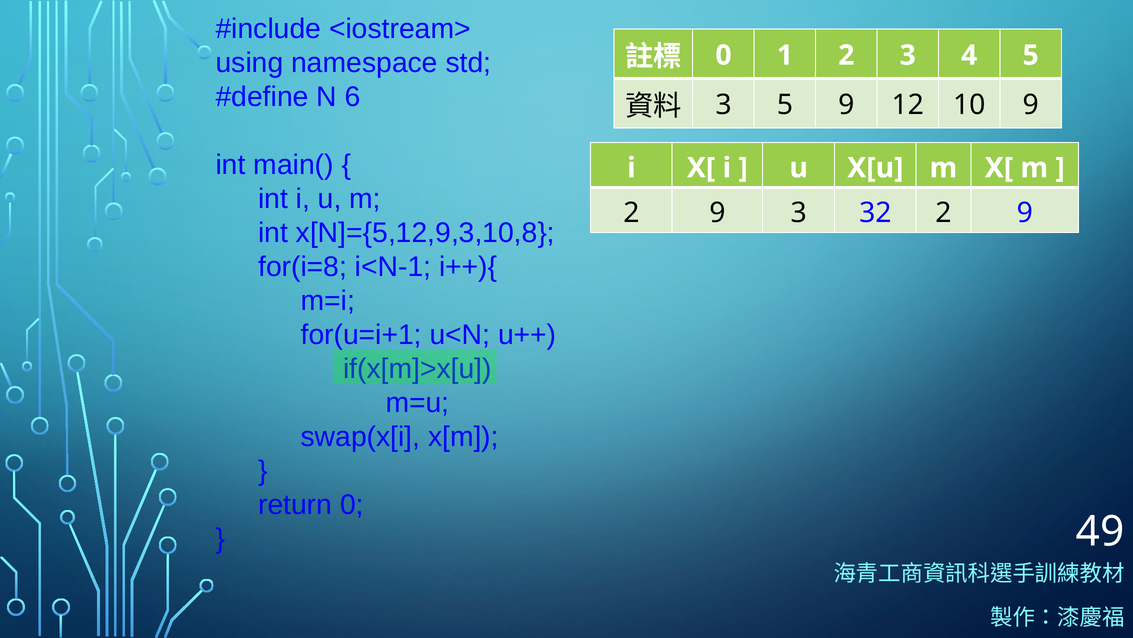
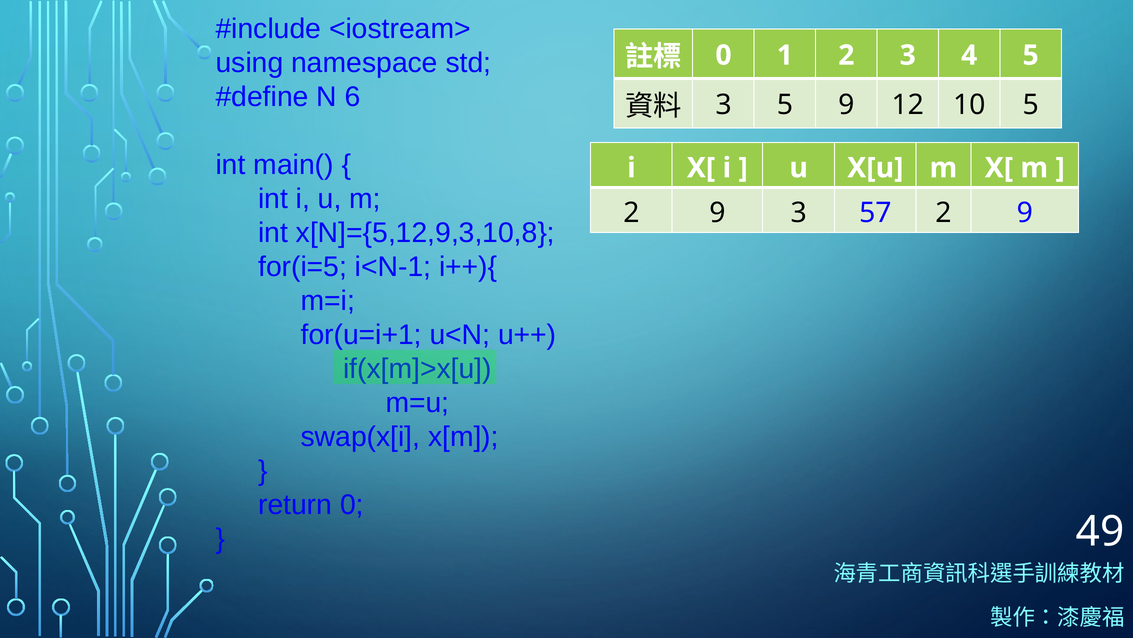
10 9: 9 -> 5 (1031, 105)
32: 32 -> 57 (875, 213)
for(i=8: for(i=8 -> for(i=5 (303, 267)
